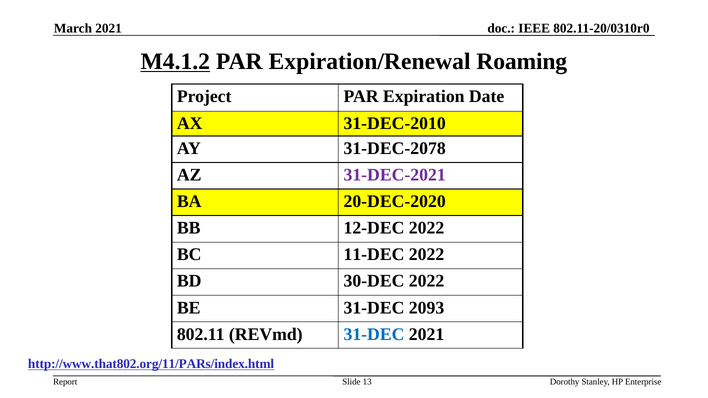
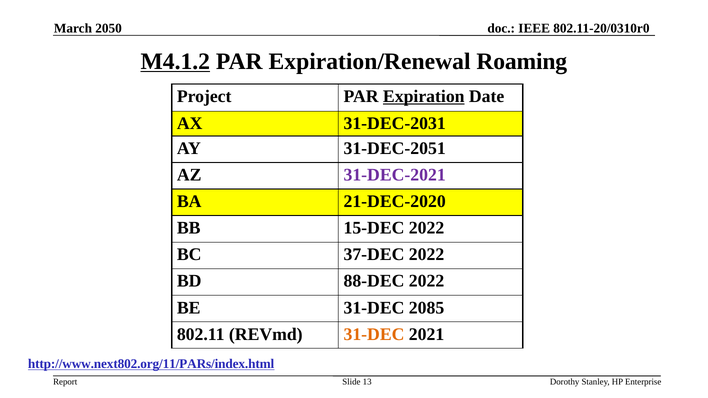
March 2021: 2021 -> 2050 (109, 28)
Expiration underline: none -> present (424, 97)
31-DEC-2010: 31-DEC-2010 -> 31-DEC-2031 (395, 124)
31-DEC-2078: 31-DEC-2078 -> 31-DEC-2051 (395, 149)
20-DEC-2020: 20-DEC-2020 -> 21-DEC-2020 (395, 202)
12-DEC: 12-DEC -> 15-DEC (374, 228)
11-DEC: 11-DEC -> 37-DEC (374, 255)
30-DEC: 30-DEC -> 88-DEC (374, 281)
2093: 2093 -> 2085 (427, 308)
31-DEC colour: blue -> orange (374, 334)
http://www.that802.org/11/PARs/index.html: http://www.that802.org/11/PARs/index.html -> http://www.next802.org/11/PARs/index.html (151, 364)
